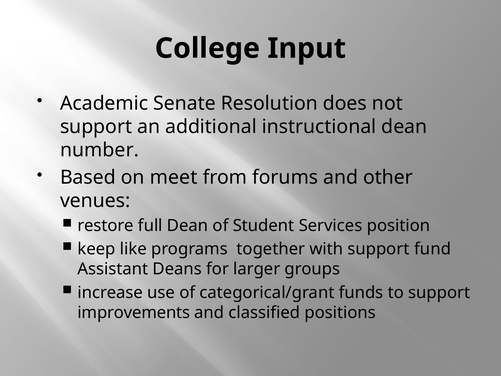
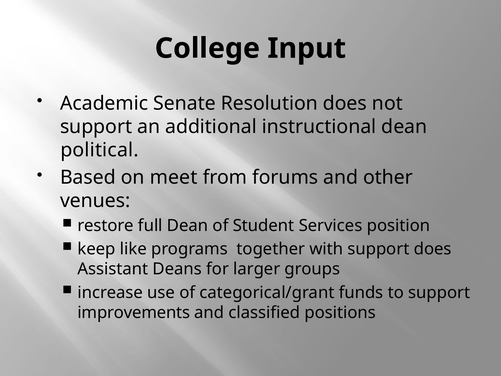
number: number -> political (99, 150)
support fund: fund -> does (433, 249)
